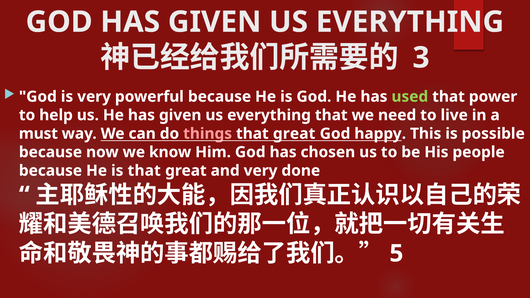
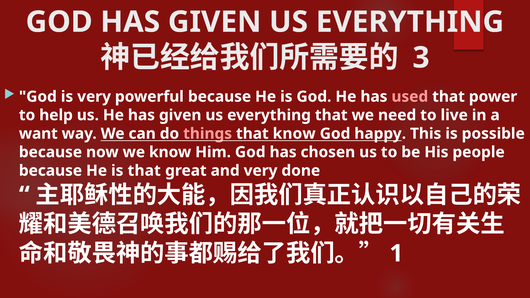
used colour: light green -> pink (410, 97)
must: must -> want (38, 134)
great: great -> know (294, 134)
5: 5 -> 1 (396, 254)
